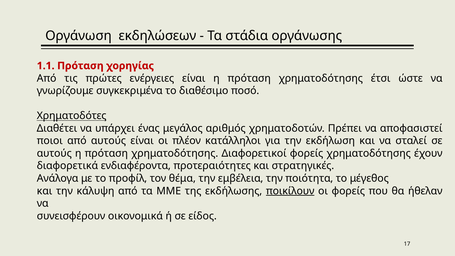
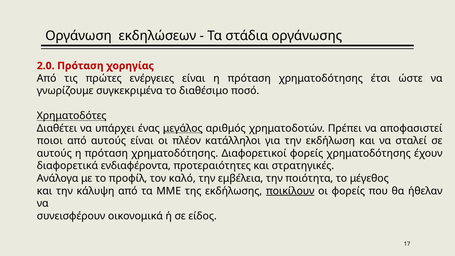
1.1: 1.1 -> 2.0 (46, 66)
μεγάλος underline: none -> present (183, 128)
θέμα: θέμα -> καλό (182, 178)
